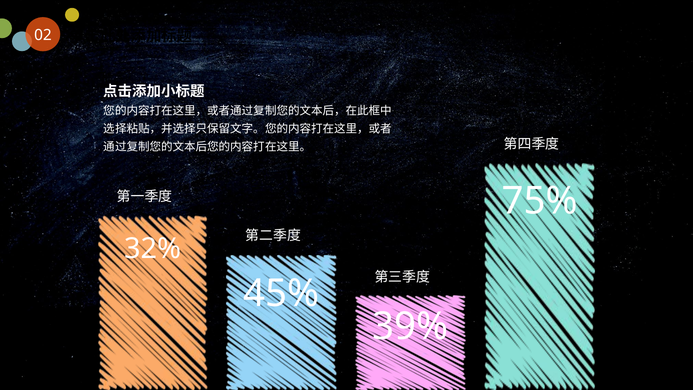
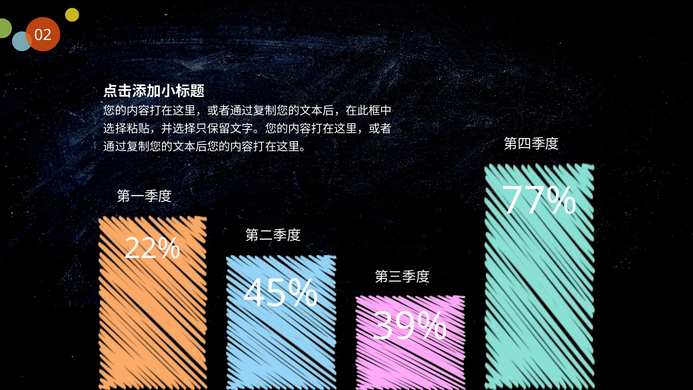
75%: 75% -> 77% (540, 201)
32%: 32% -> 22% (153, 248)
